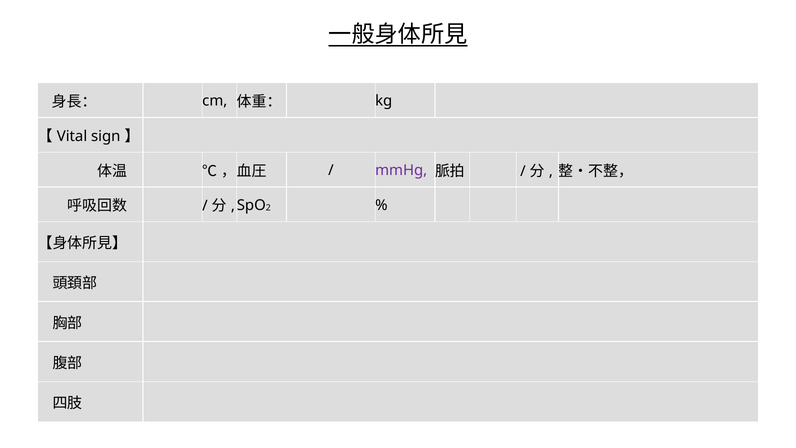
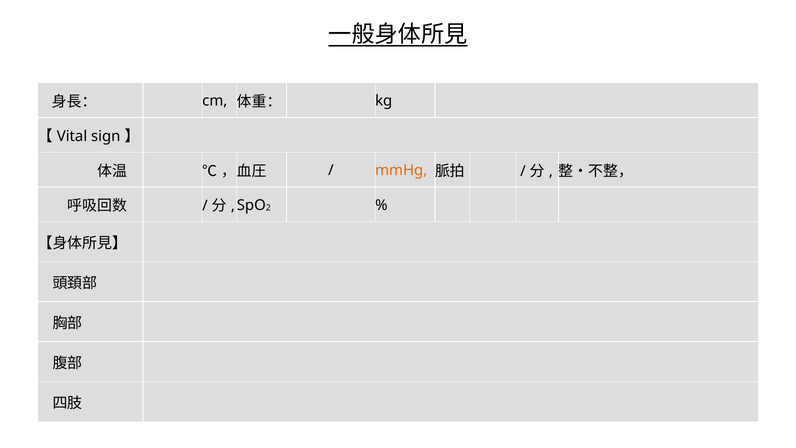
mmHg colour: purple -> orange (401, 170)
